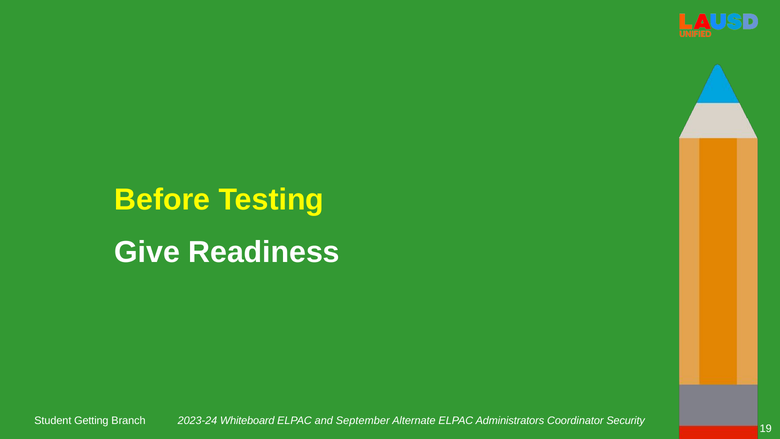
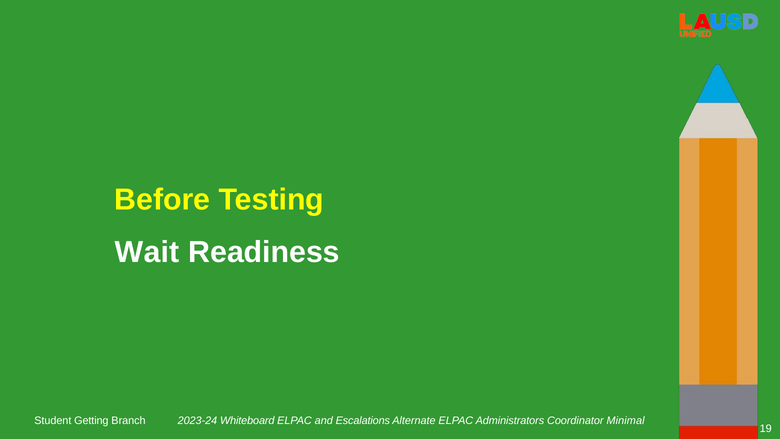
Give: Give -> Wait (147, 252)
September: September -> Escalations (363, 420)
Security: Security -> Minimal (626, 420)
